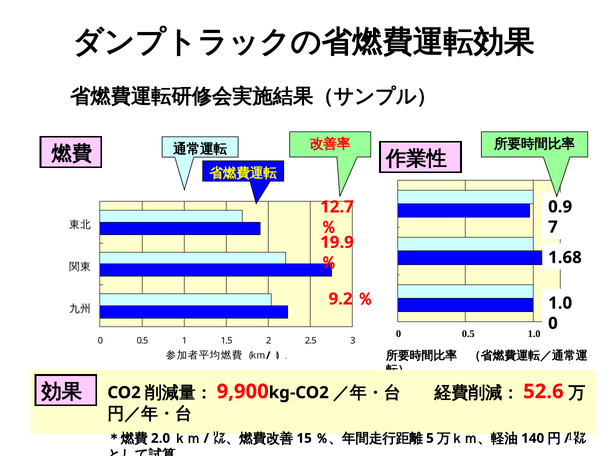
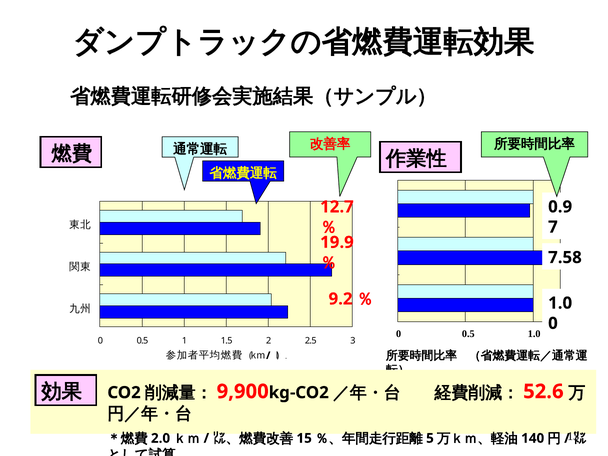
1.68: 1.68 -> 7.58 (565, 258)
